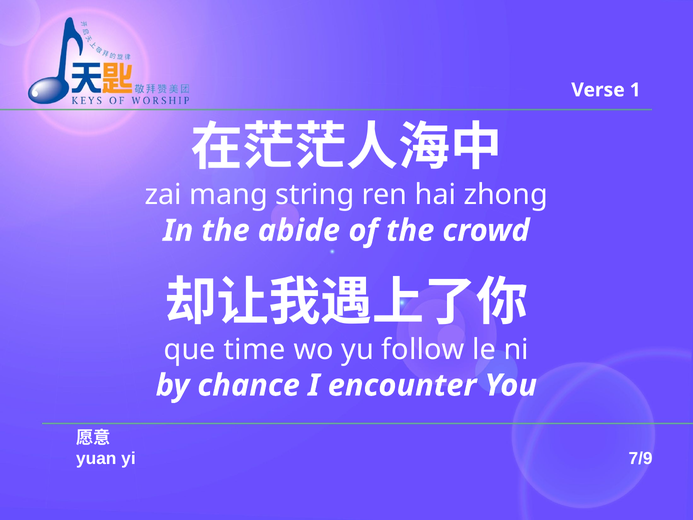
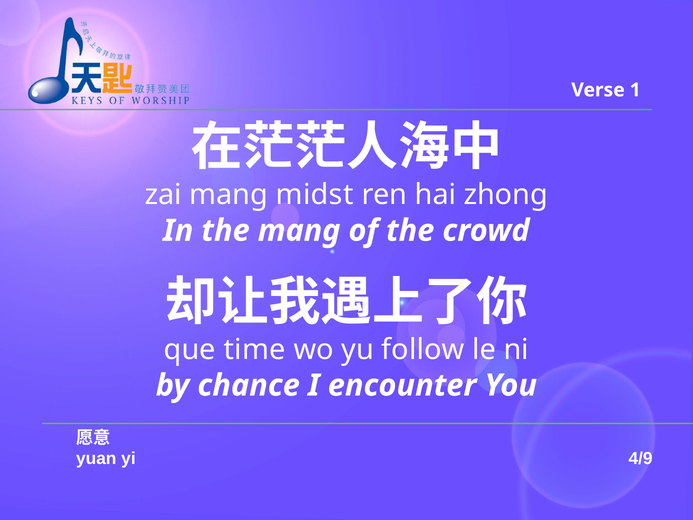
string: string -> midst (315, 195)
the abide: abide -> mang (299, 230)
7/9: 7/9 -> 4/9 (641, 458)
